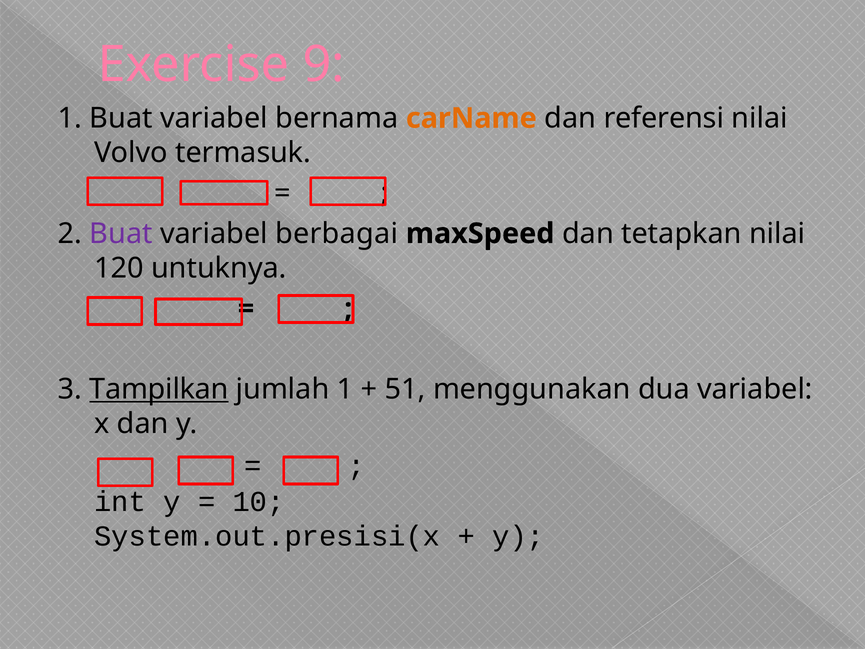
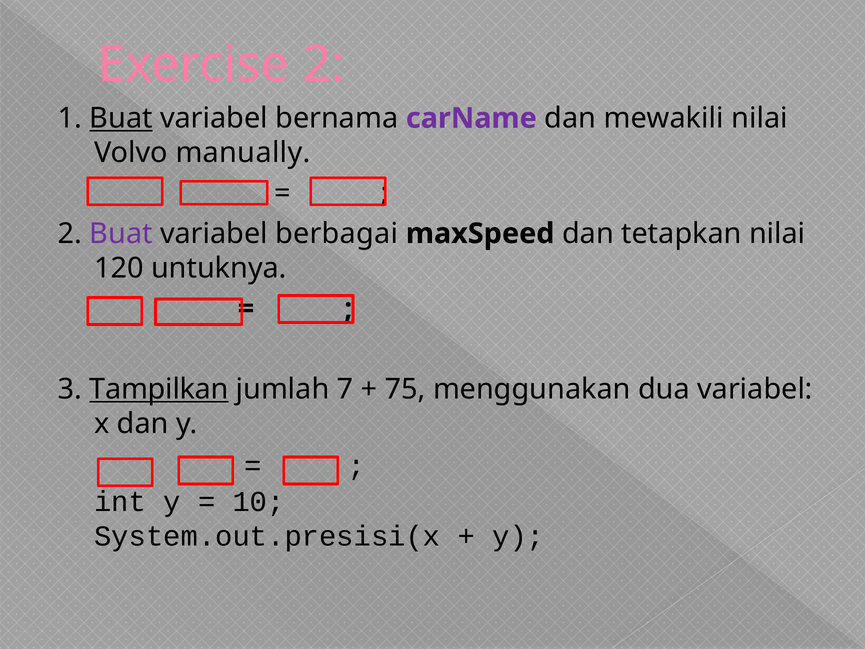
Exercise 9: 9 -> 2 (324, 65)
Buat underline: none -> present (121, 118)
carName colour: orange -> purple (471, 118)
referensi: referensi -> mewakili (664, 118)
termasuk: termasuk -> manually (243, 153)
jumlah 1: 1 -> 7 (345, 389)
51: 51 -> 75 (405, 389)
